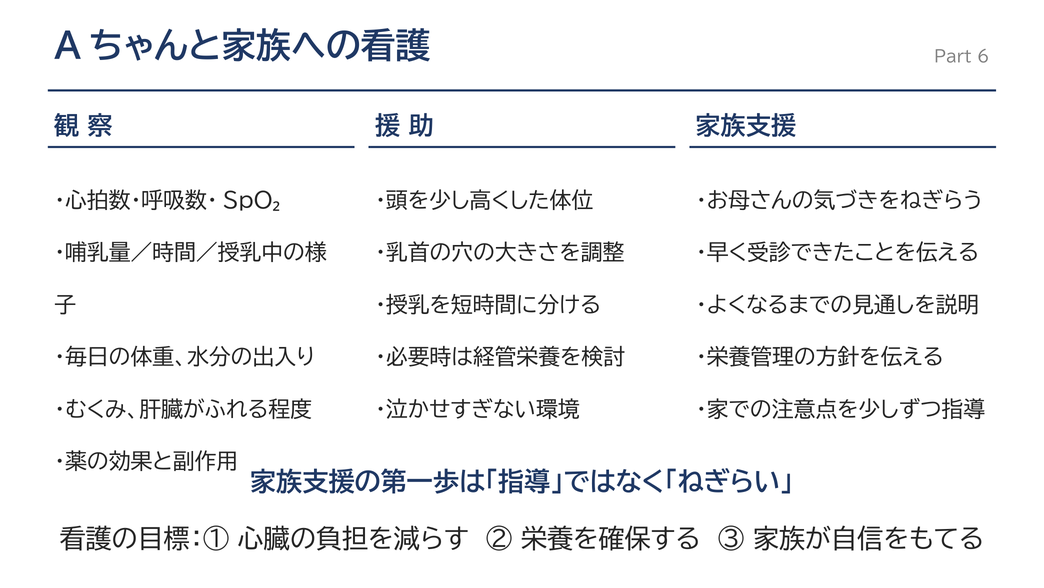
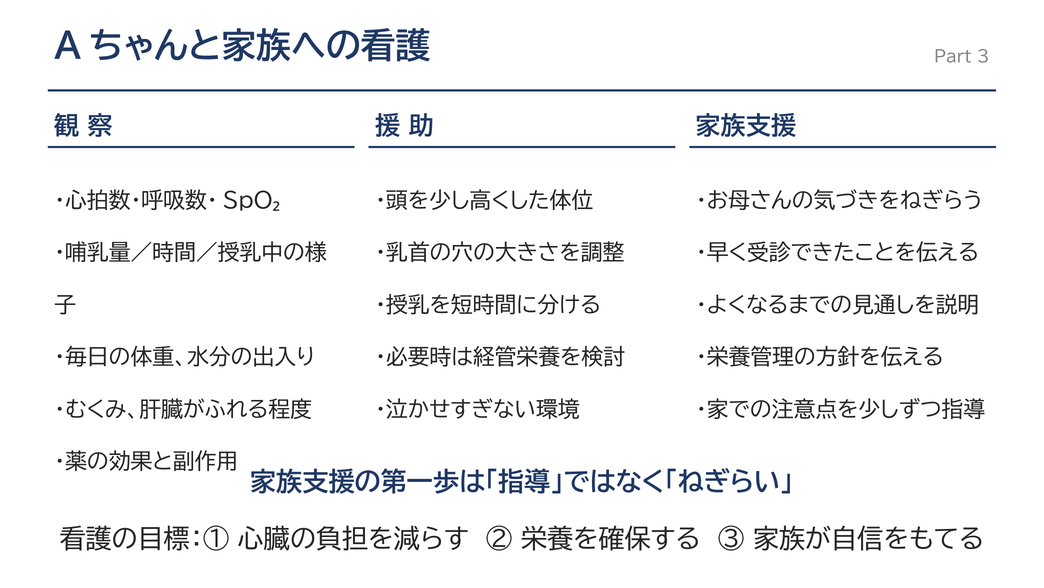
6: 6 -> 3 (983, 57)
